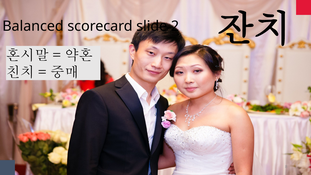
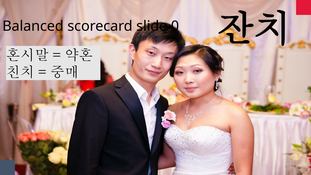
2: 2 -> 0 (175, 26)
